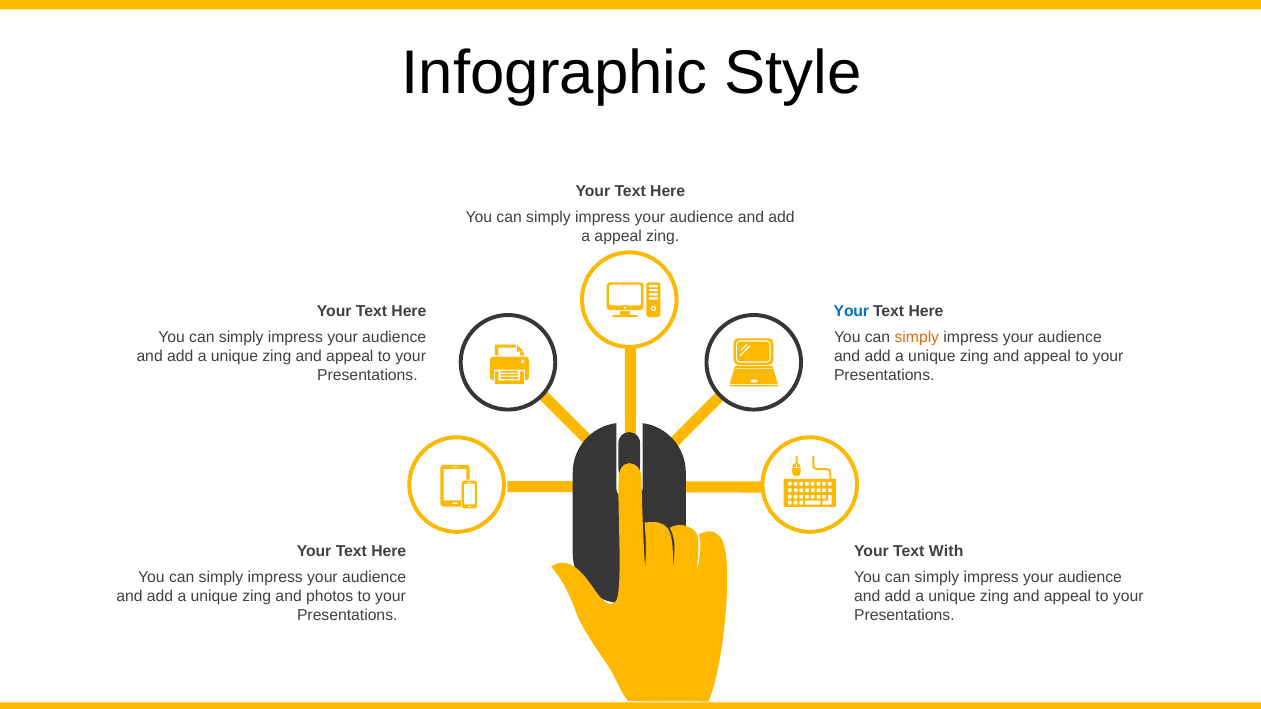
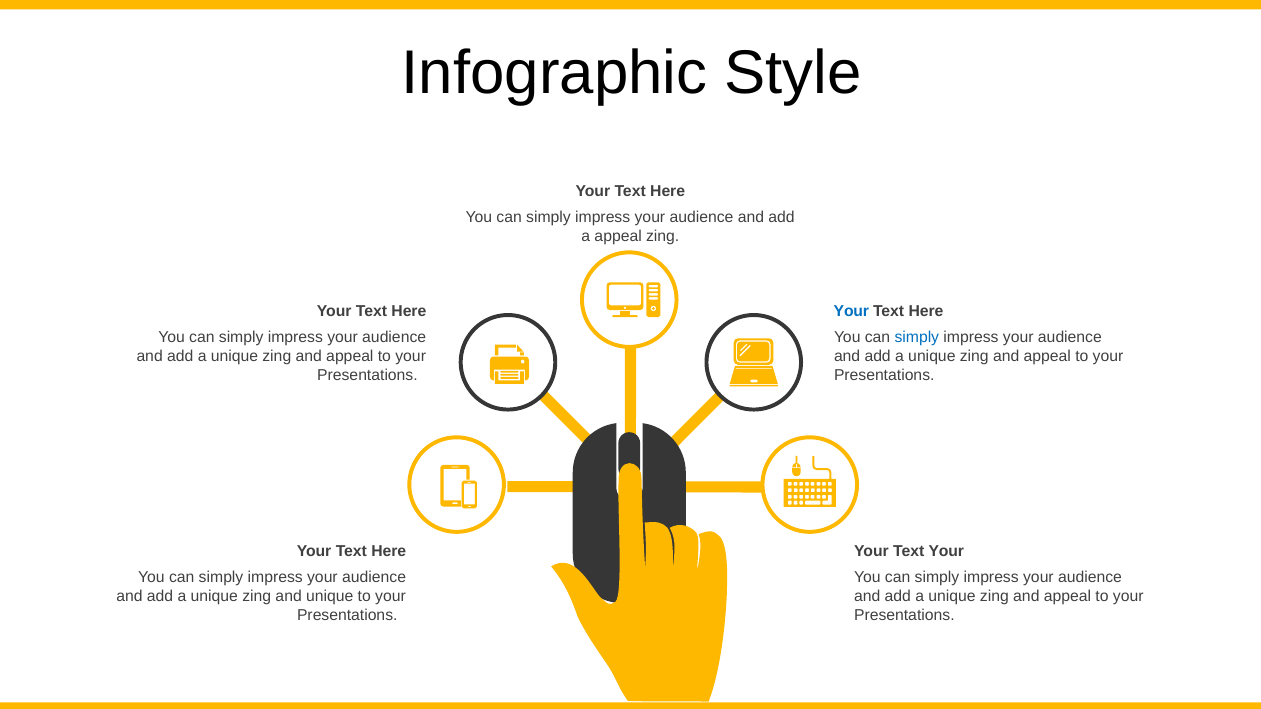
simply colour: orange -> blue (917, 337)
Text With: With -> Your (946, 552)
and photos: photos -> unique (330, 596)
